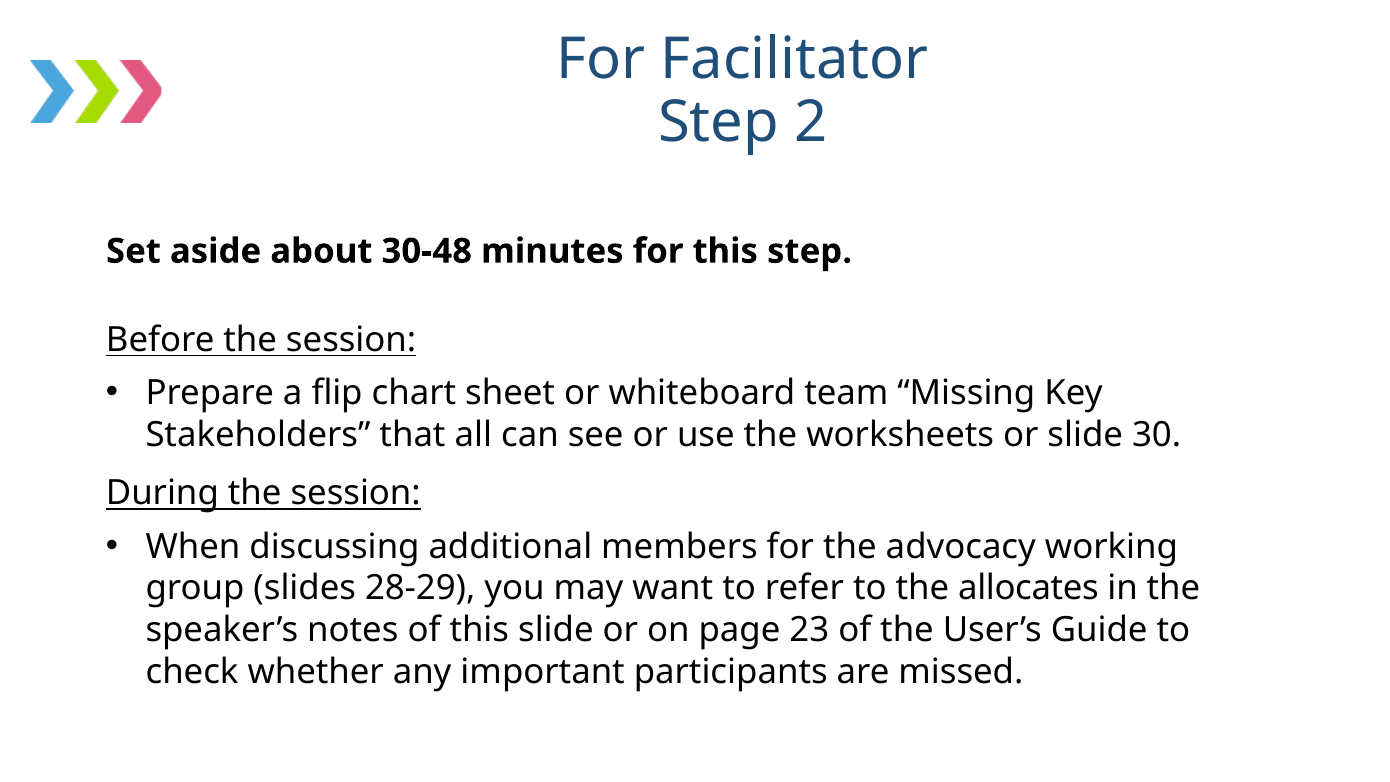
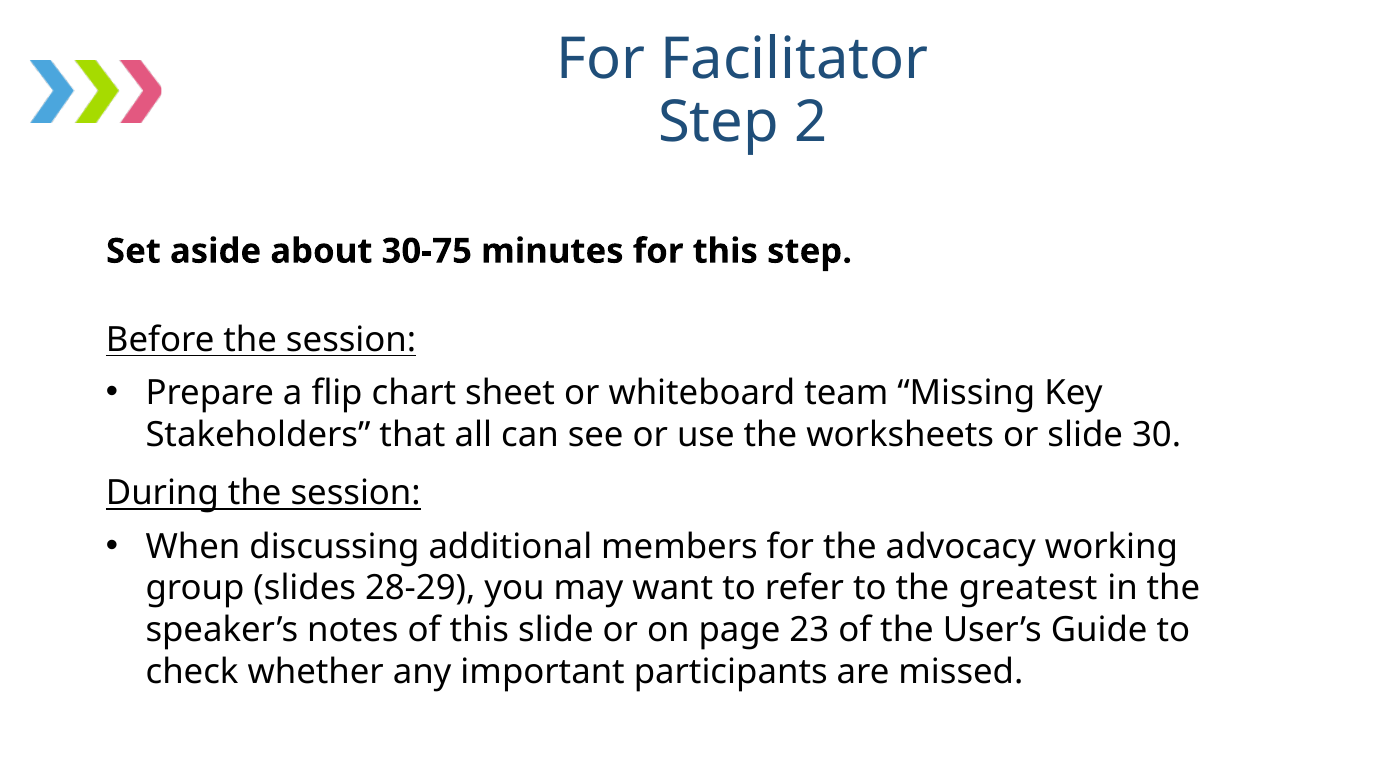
30-48: 30-48 -> 30-75 (427, 251)
allocates: allocates -> greatest (1028, 588)
